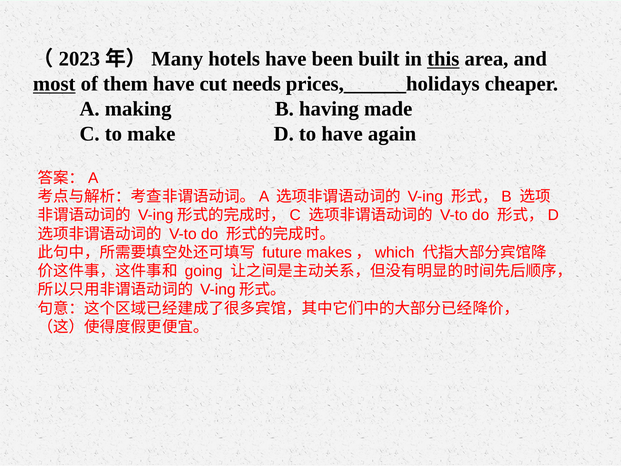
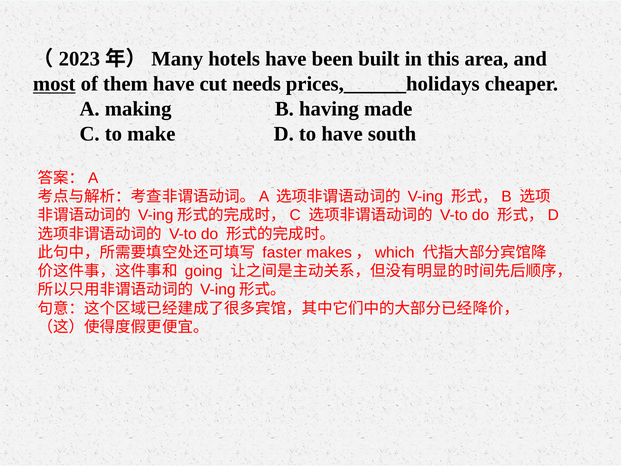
this underline: present -> none (443, 59)
again: again -> south (392, 134)
future: future -> faster (282, 252)
